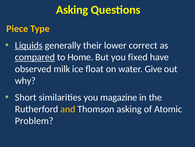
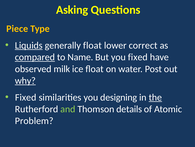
generally their: their -> float (92, 45)
Home: Home -> Name (80, 57)
Give: Give -> Post (153, 69)
why underline: none -> present (25, 80)
Short: Short -> Fixed (26, 97)
magazine: magazine -> designing (119, 97)
the underline: none -> present (155, 97)
and colour: yellow -> light green (68, 109)
Thomson asking: asking -> details (129, 109)
